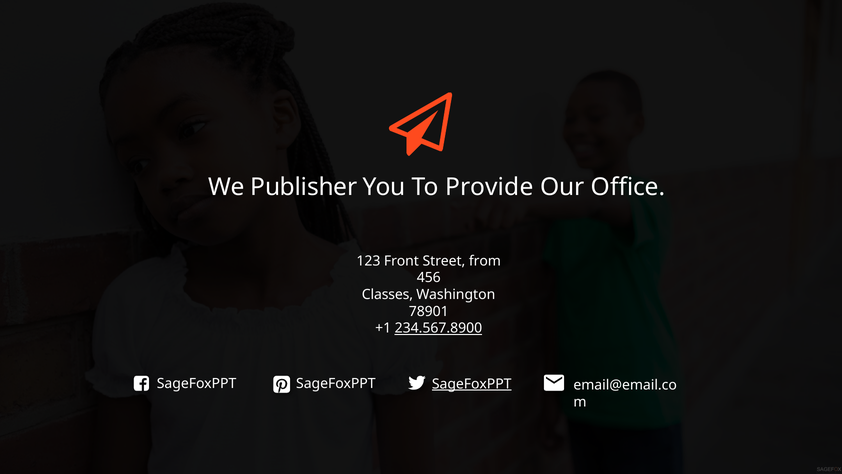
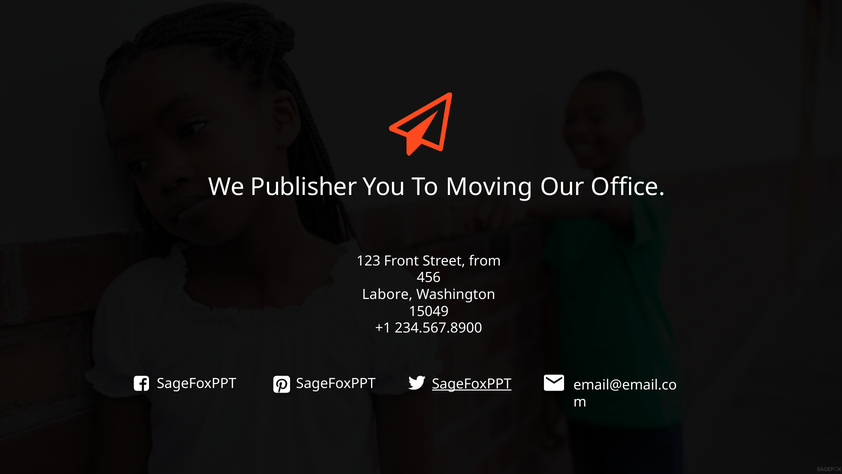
Provide: Provide -> Moving (489, 187)
Classes: Classes -> Labore (387, 294)
78901: 78901 -> 15049 (429, 311)
234.567.8900 underline: present -> none (438, 328)
